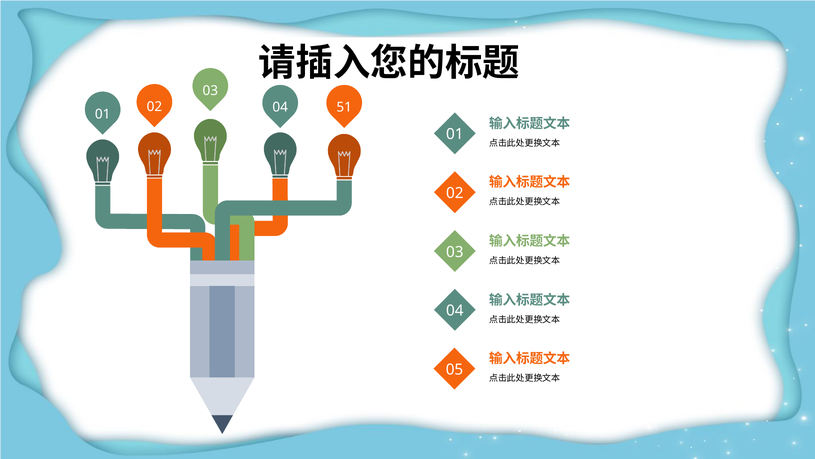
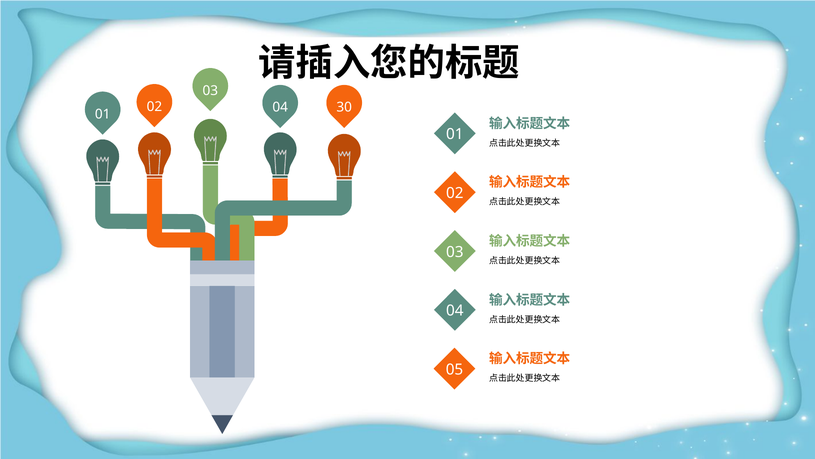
51: 51 -> 30 (344, 107)
